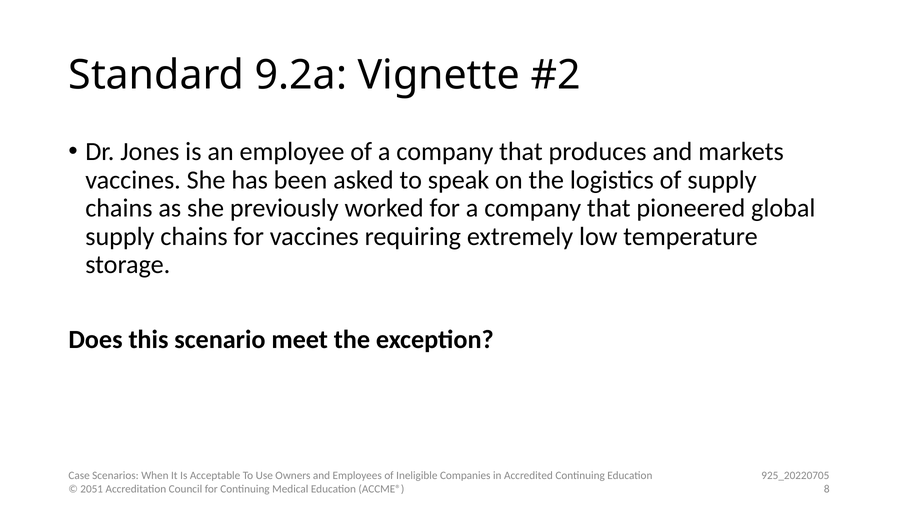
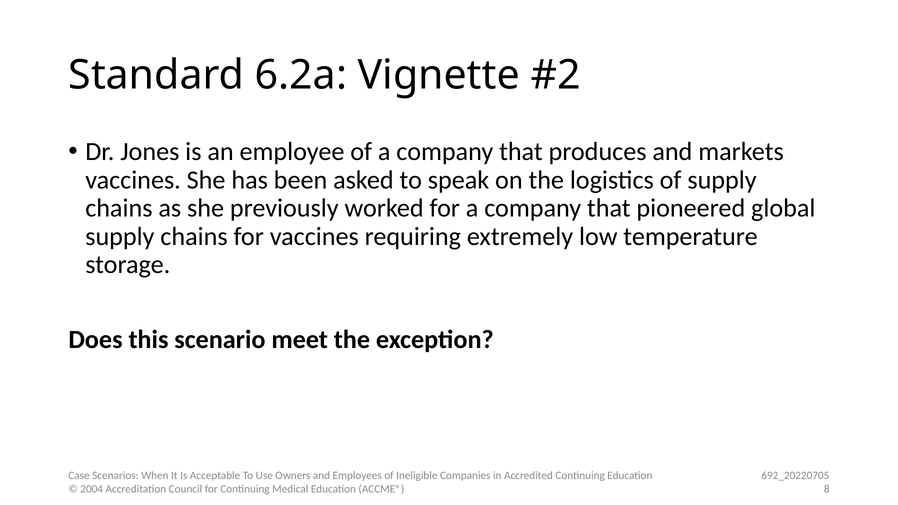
9.2a: 9.2a -> 6.2a (301, 75)
925_20220705: 925_20220705 -> 692_20220705 (795, 476)
2051: 2051 -> 2004 (92, 489)
